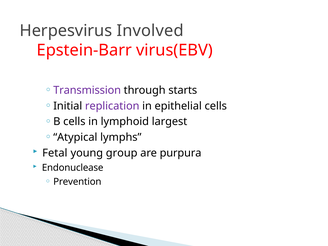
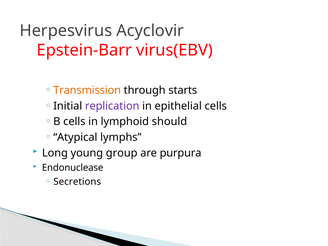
Involved: Involved -> Acyclovir (150, 31)
Transmission colour: purple -> orange (87, 90)
largest: largest -> should (169, 122)
Fetal: Fetal -> Long (55, 153)
Prevention: Prevention -> Secretions (77, 182)
